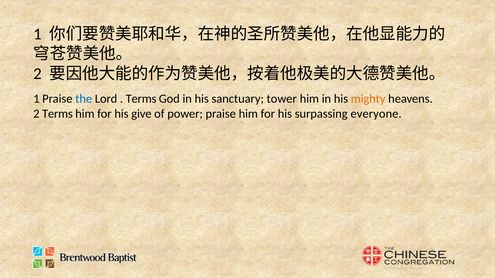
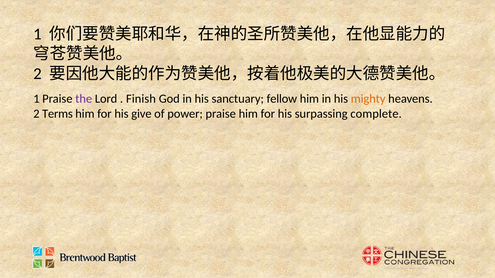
the colour: blue -> purple (84, 99)
Terms: Terms -> Finish (141, 99)
tower: tower -> fellow (282, 99)
everyone: everyone -> complete (376, 114)
